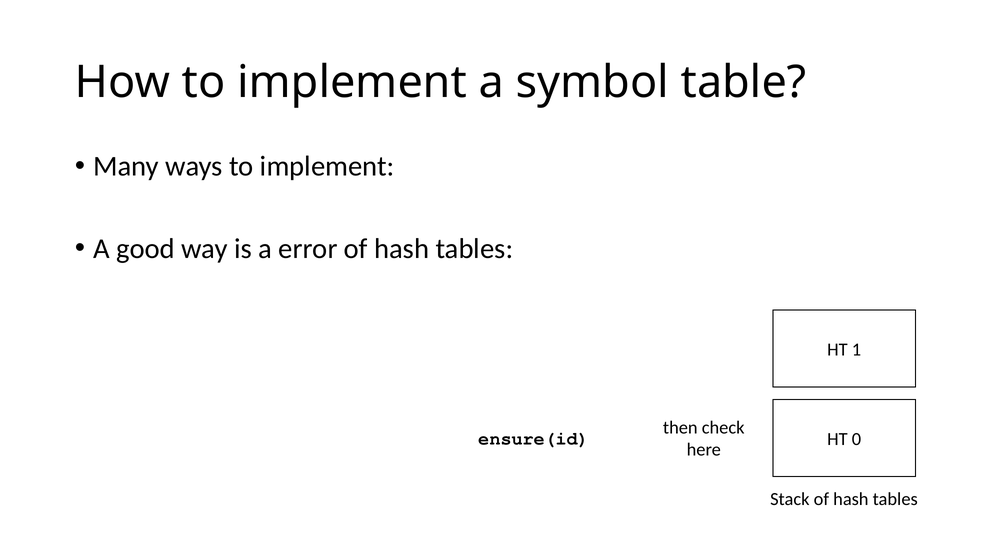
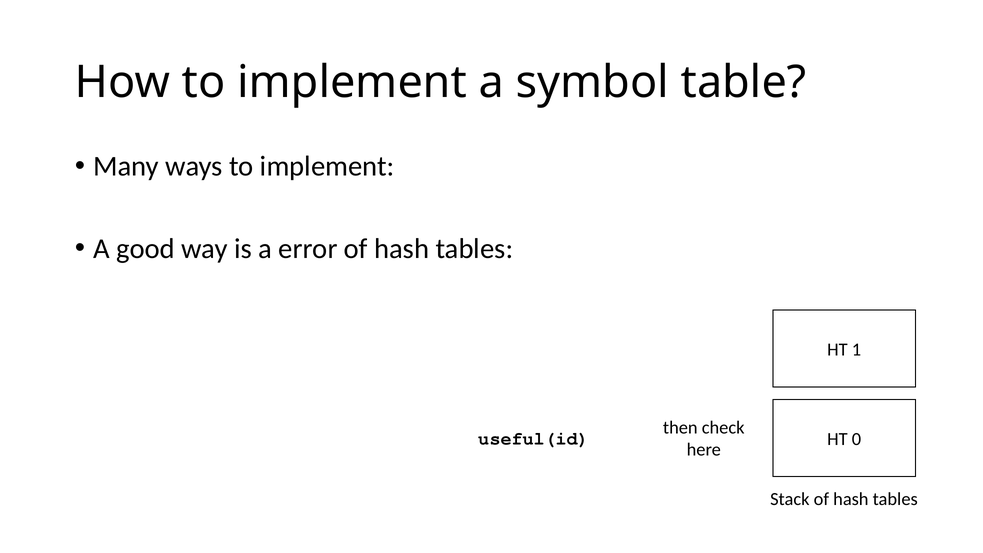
ensure(id: ensure(id -> useful(id (534, 439)
